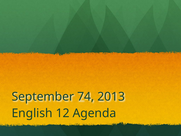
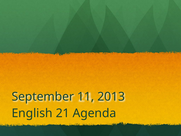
74: 74 -> 11 (86, 97)
12: 12 -> 21 (63, 113)
